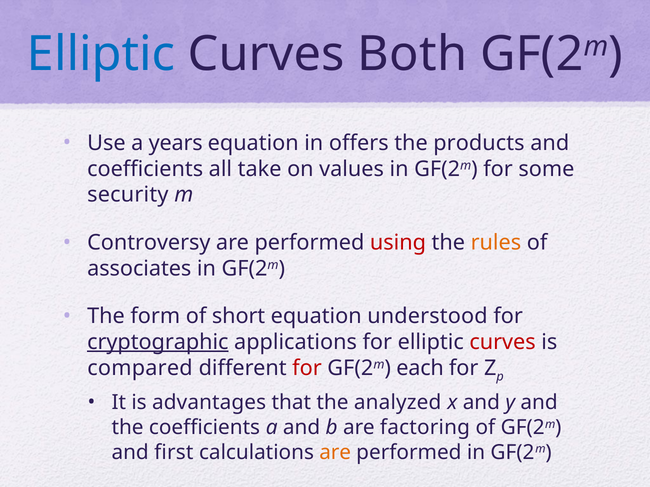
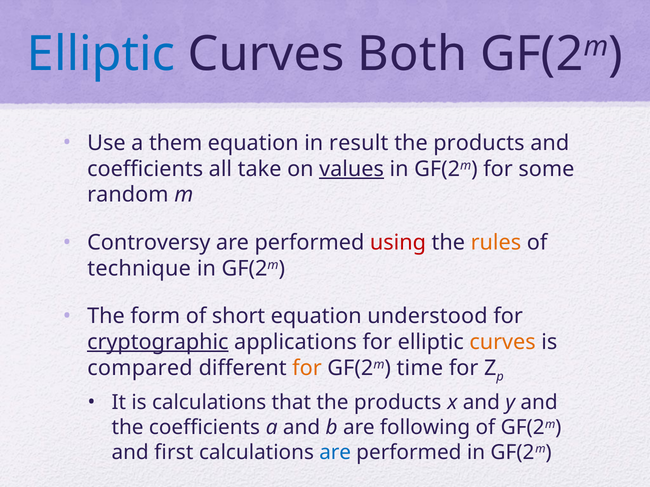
years: years -> them (176, 143)
offers: offers -> result (359, 143)
values underline: none -> present (352, 169)
security: security -> random (128, 195)
associates: associates -> technique (139, 269)
curves colour: red -> orange (503, 342)
for colour: red -> orange (307, 368)
each: each -> time (420, 368)
is advantages: advantages -> calculations (209, 403)
that the analyzed: analyzed -> products (398, 403)
factoring: factoring -> following (425, 428)
are colour: orange -> blue (335, 453)
